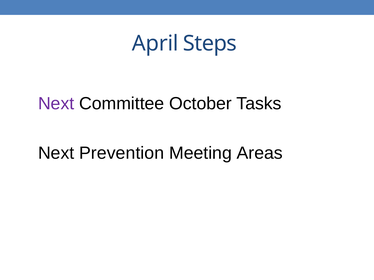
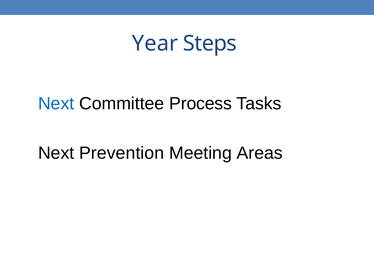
April: April -> Year (155, 44)
Next colour: purple -> blue (56, 104)
October: October -> Process (201, 104)
